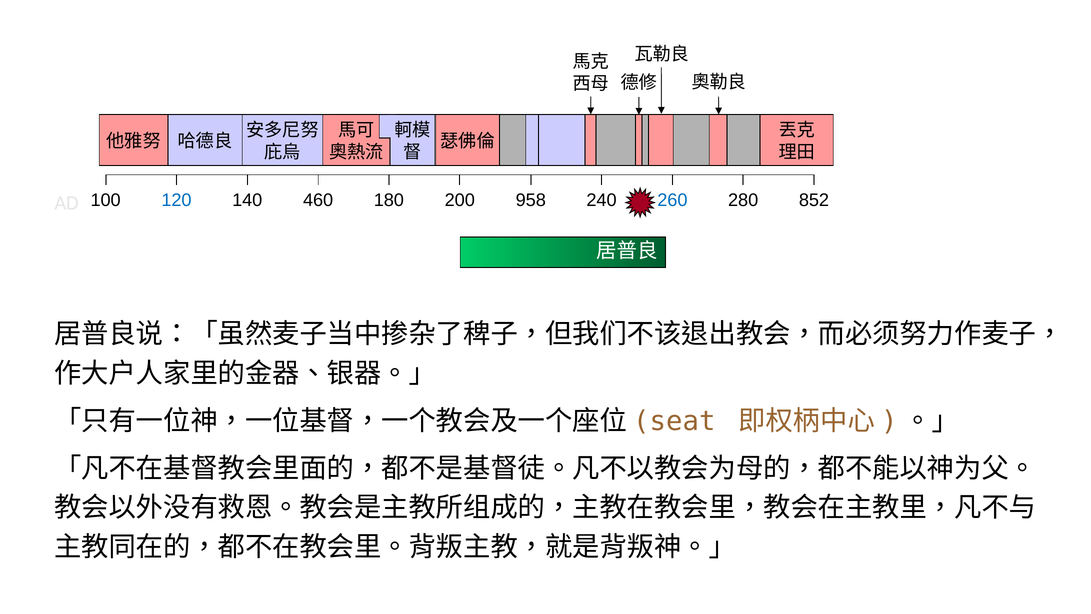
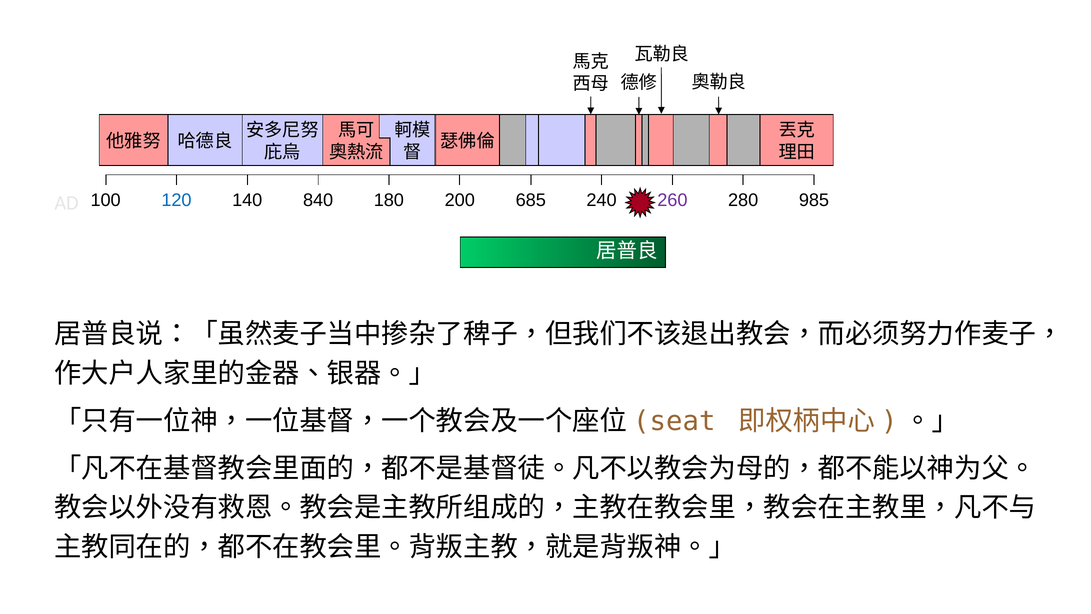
460: 460 -> 840 (318, 200)
958: 958 -> 685 (531, 200)
260 colour: blue -> purple (672, 200)
852: 852 -> 985 (814, 200)
